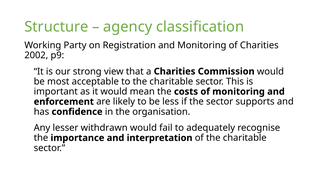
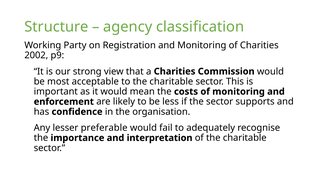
withdrawn: withdrawn -> preferable (104, 128)
